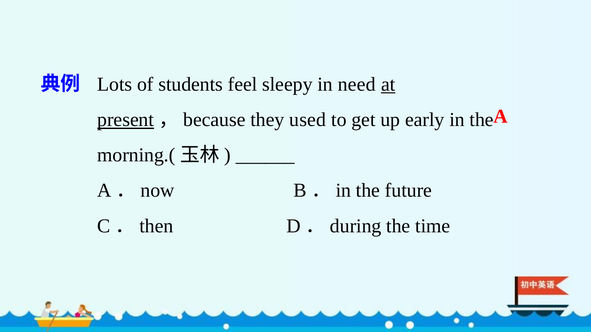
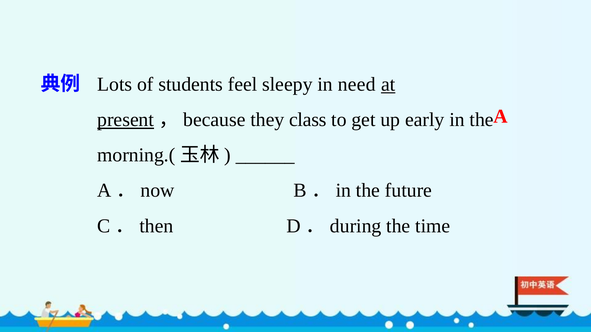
used: used -> class (308, 120)
